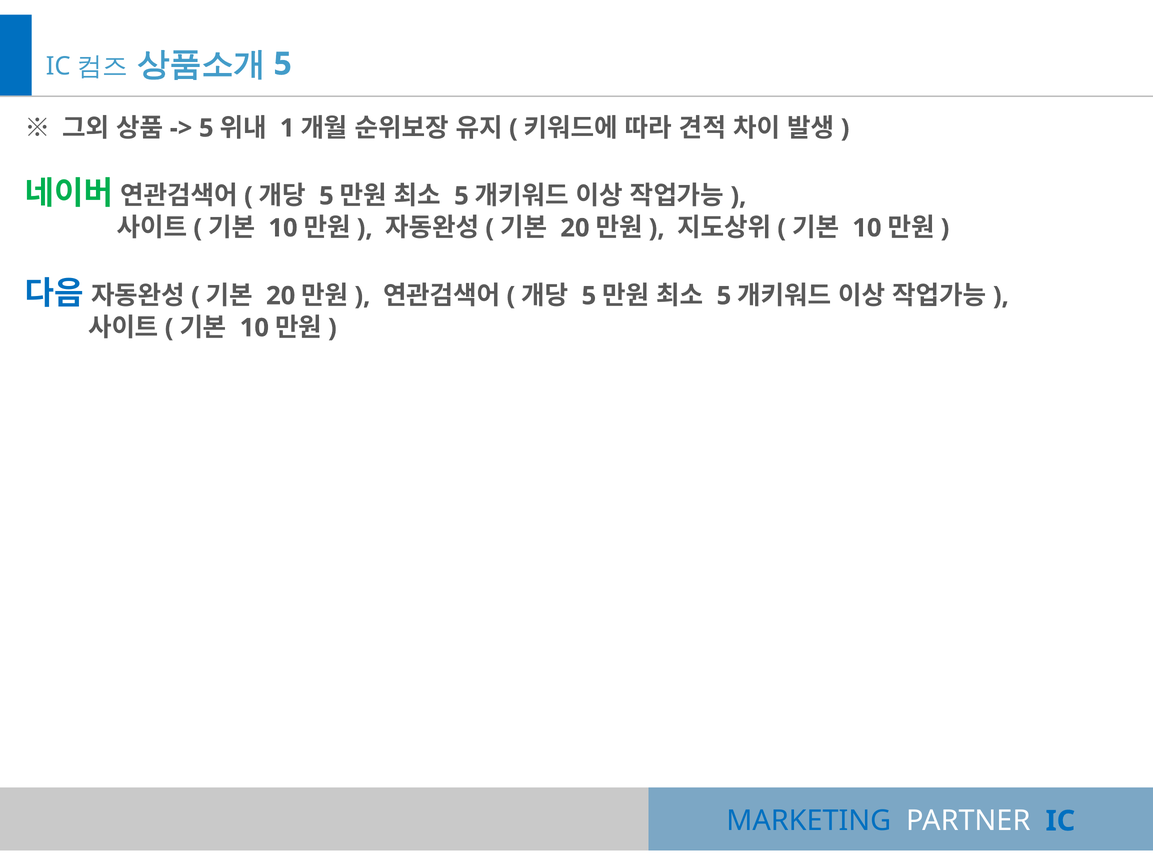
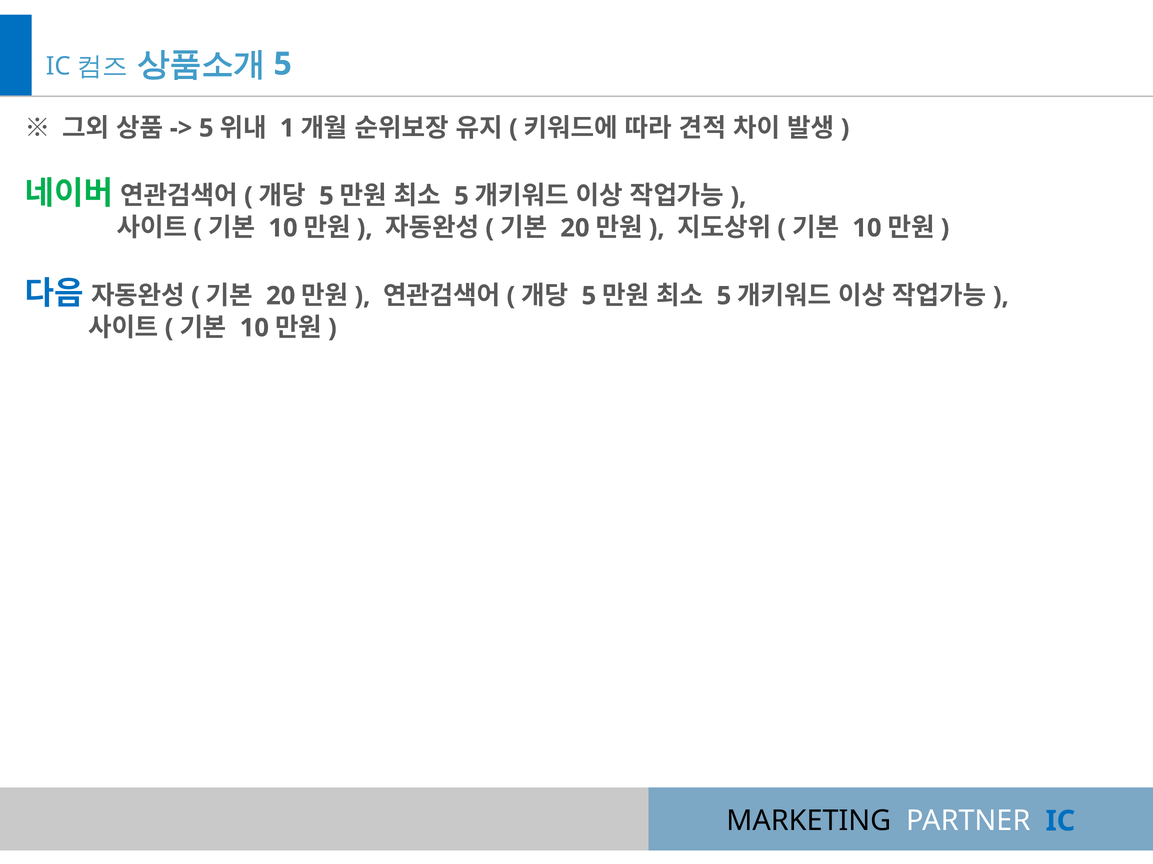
MARKETING colour: blue -> black (809, 822)
